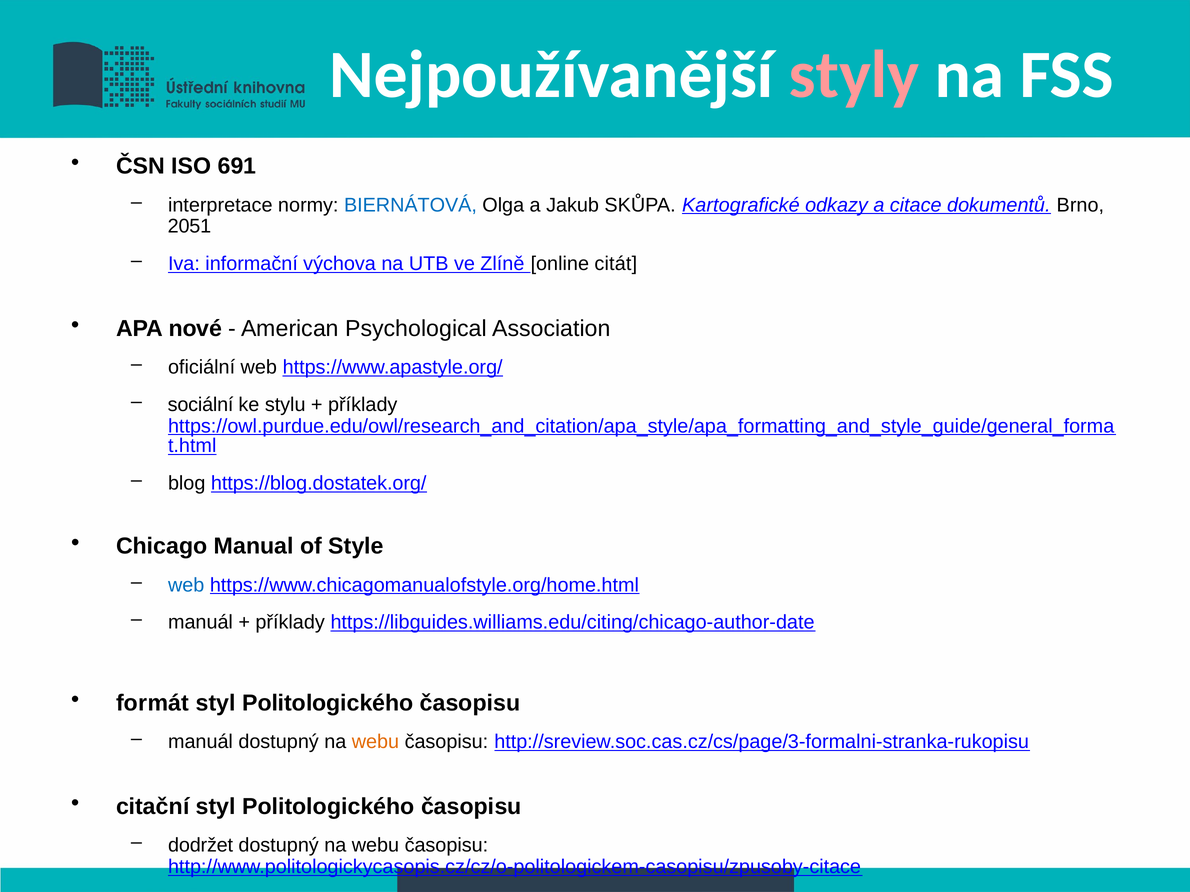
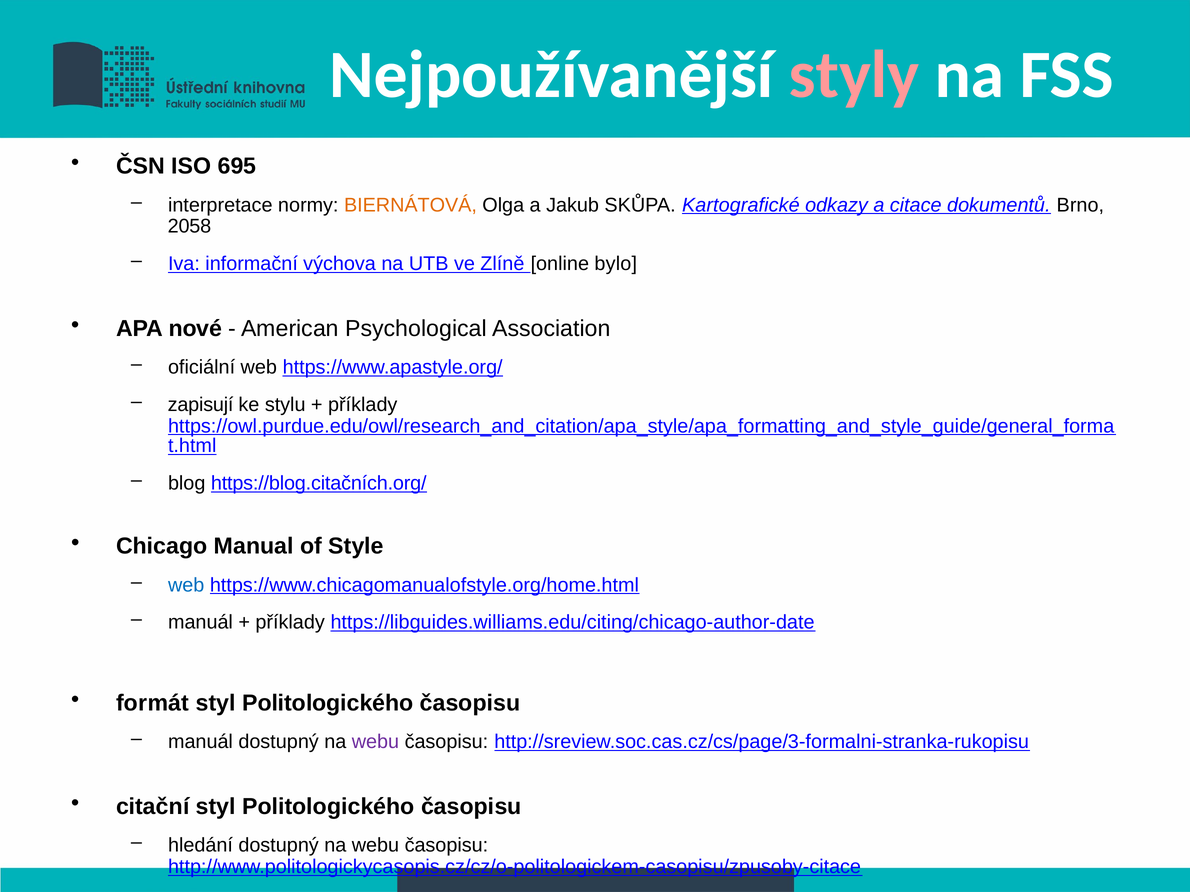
691: 691 -> 695 (237, 166)
BIERNÁTOVÁ colour: blue -> orange (410, 205)
2051: 2051 -> 2058 (189, 226)
citát: citát -> bylo (616, 264)
sociální: sociální -> zapisují (201, 405)
https://blog.dostatek.org/: https://blog.dostatek.org/ -> https://blog.citačních.org/ (319, 484)
webu colour: orange -> purple (375, 742)
dodržet: dodržet -> hledání (201, 846)
